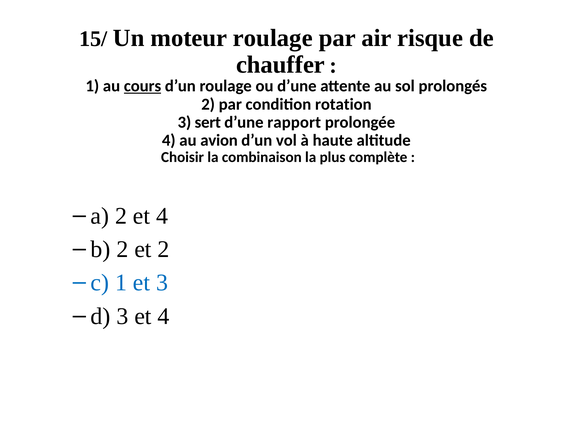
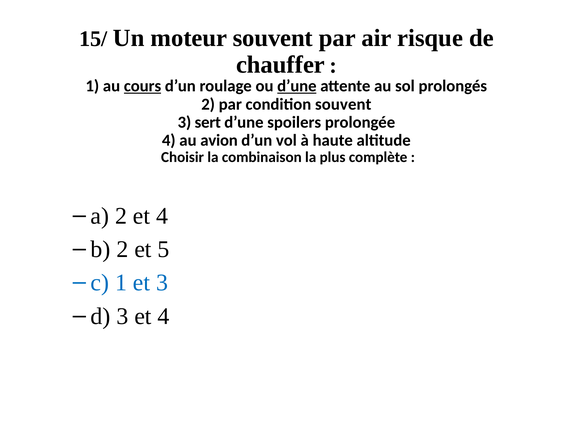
moteur roulage: roulage -> souvent (273, 38)
d’une underline: none -> present (297, 86)
condition rotation: rotation -> souvent (343, 104)
rapport: rapport -> spoilers (294, 122)
et 2: 2 -> 5 (163, 249)
